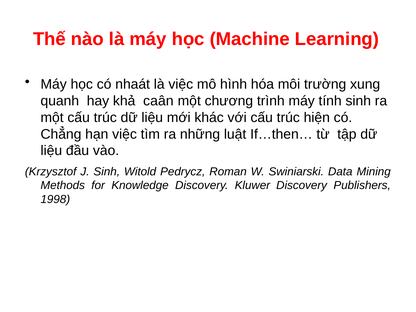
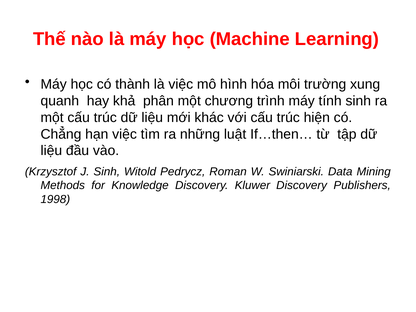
nhaát: nhaát -> thành (133, 84)
caân: caân -> phân (158, 101)
